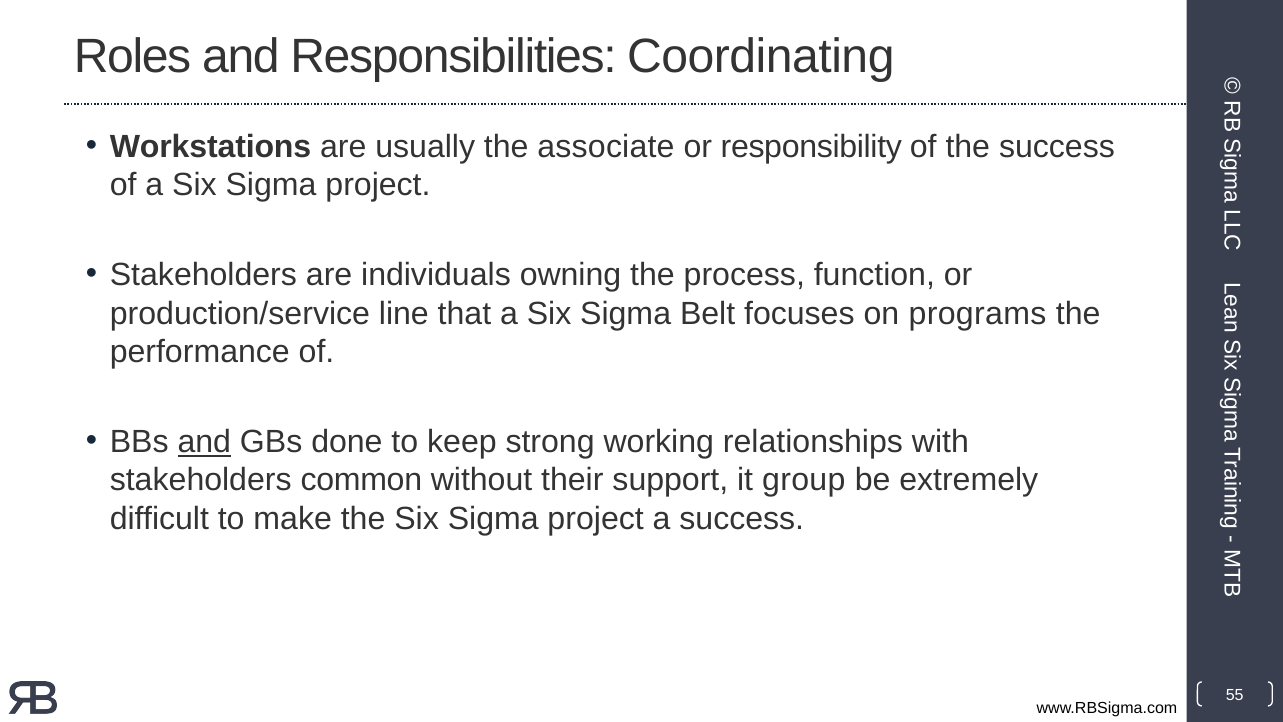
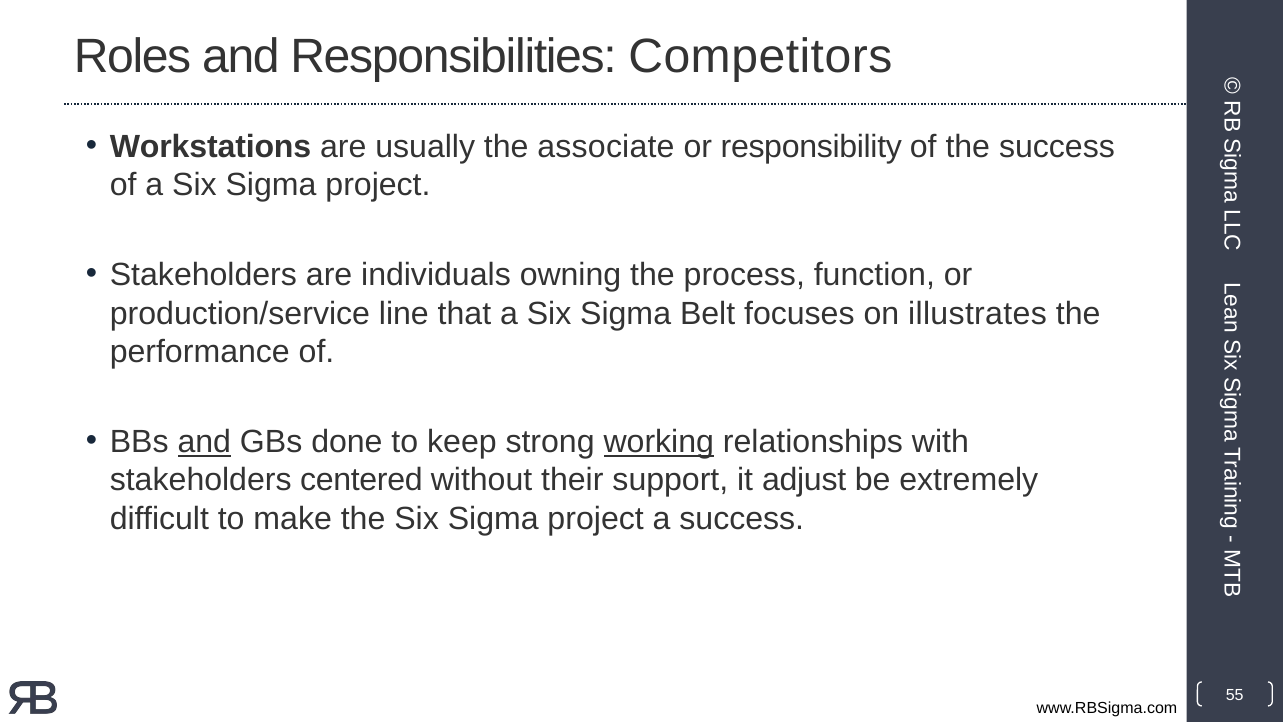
Coordinating: Coordinating -> Competitors (760, 57)
programs: programs -> illustrates (977, 313)
working underline: none -> present (659, 442)
common: common -> centered (361, 480)
group: group -> adjust (804, 480)
